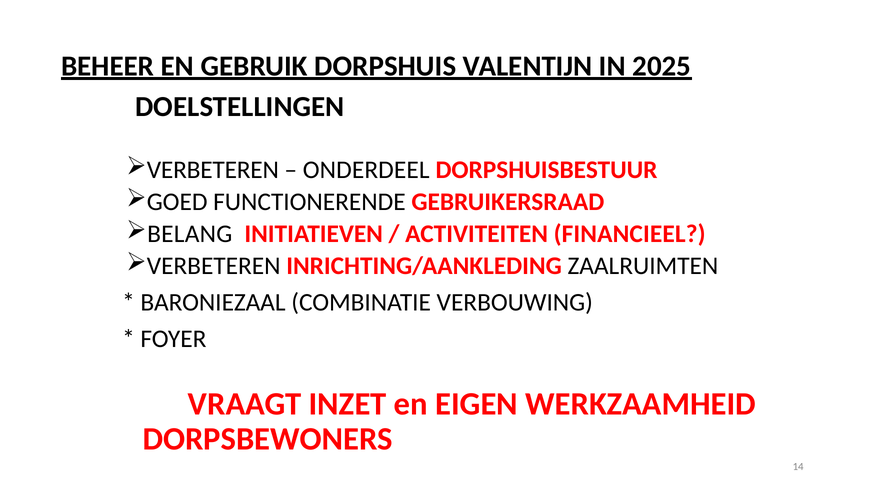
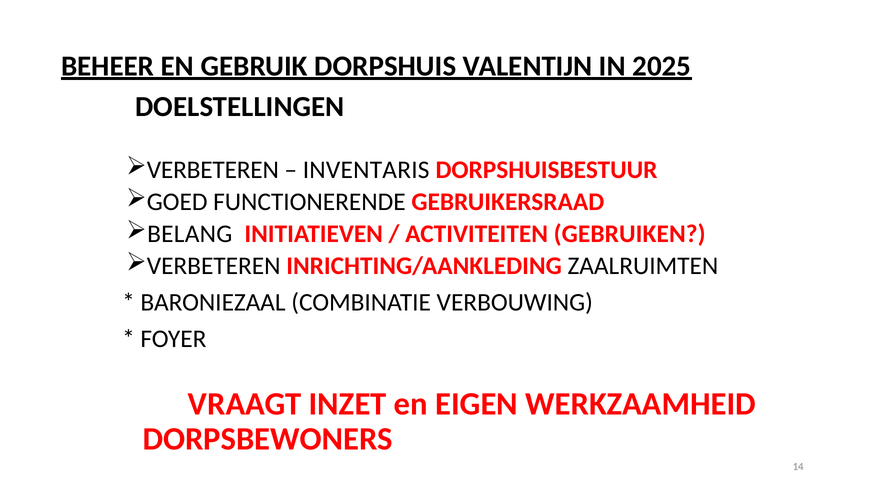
ONDERDEEL: ONDERDEEL -> INVENTARIS (366, 170)
FINANCIEEL: FINANCIEEL -> GEBRUIKEN (630, 234)
